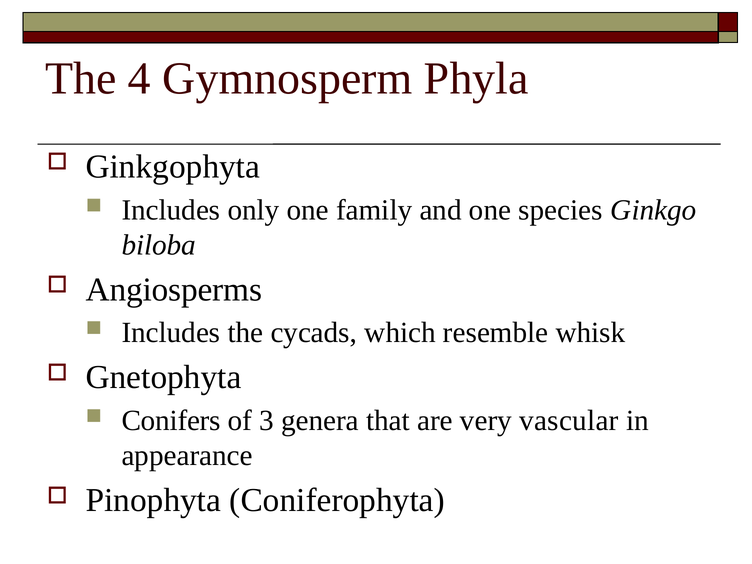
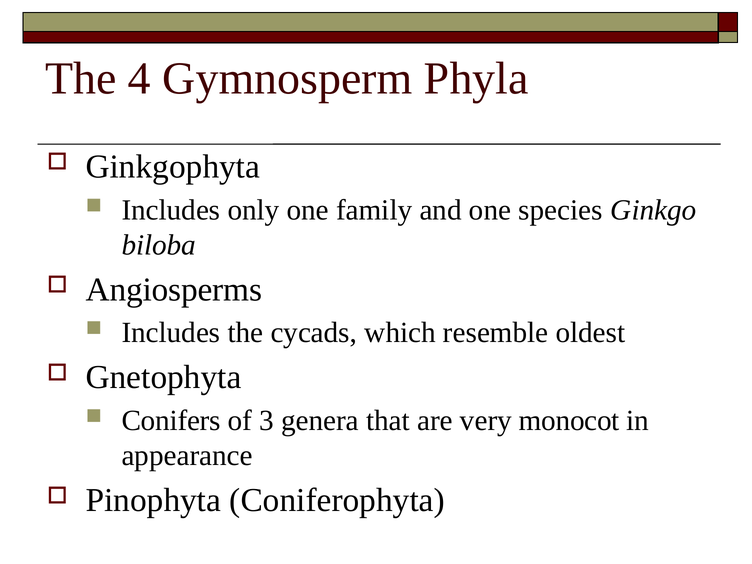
whisk: whisk -> oldest (590, 333)
vascular: vascular -> monocot (569, 421)
